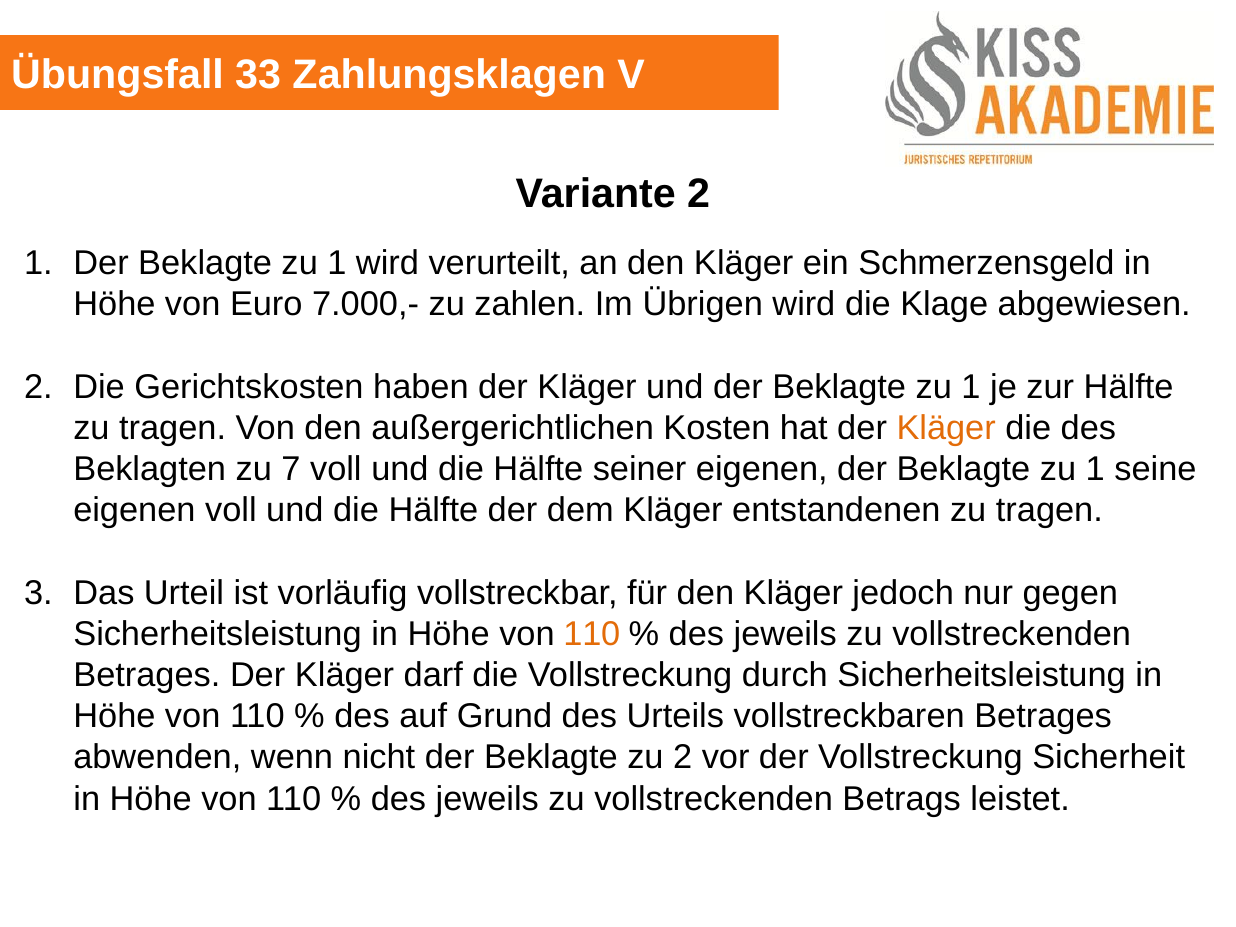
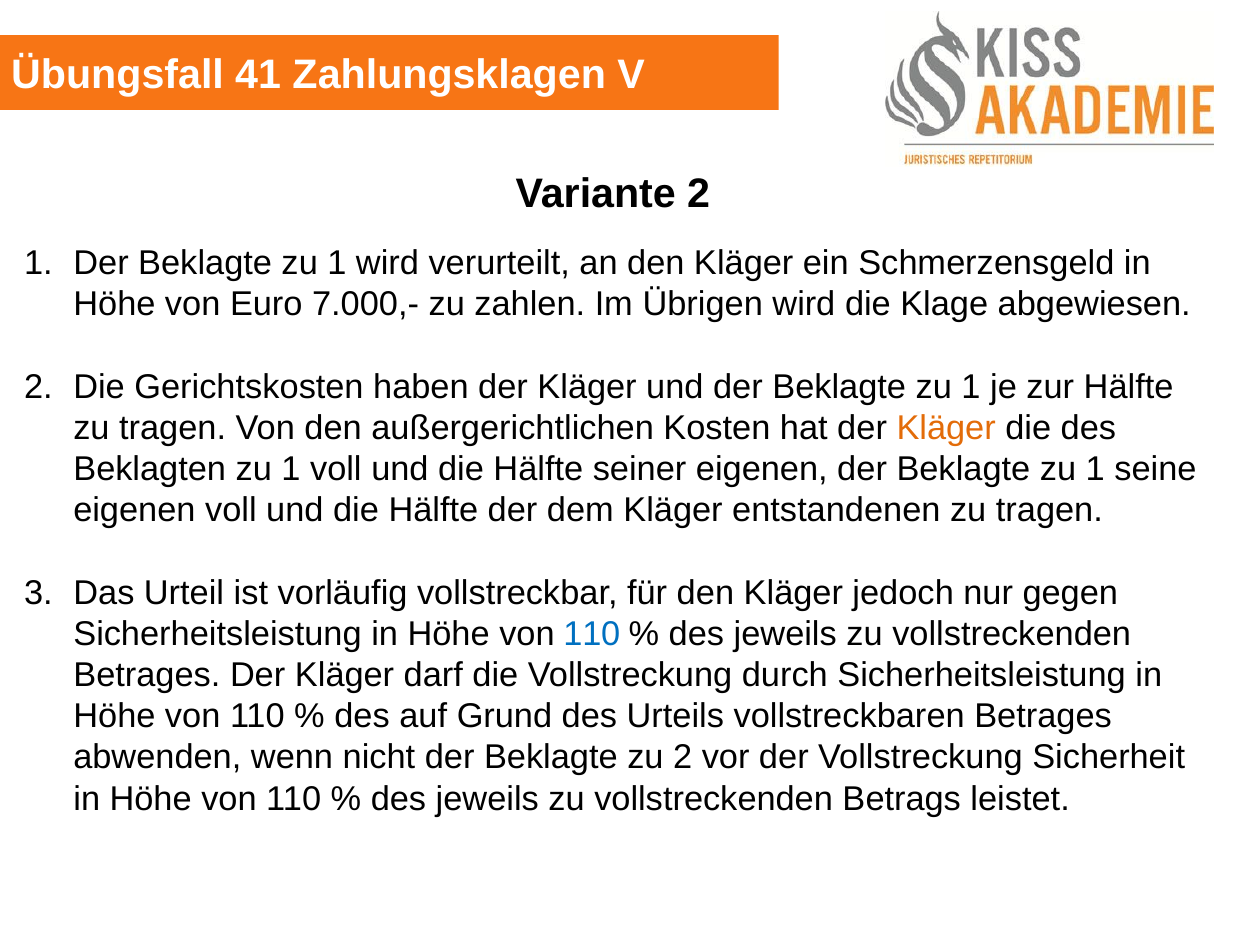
33: 33 -> 41 (258, 75)
Beklagten zu 7: 7 -> 1 (291, 469)
110 colour: orange -> blue (592, 634)
